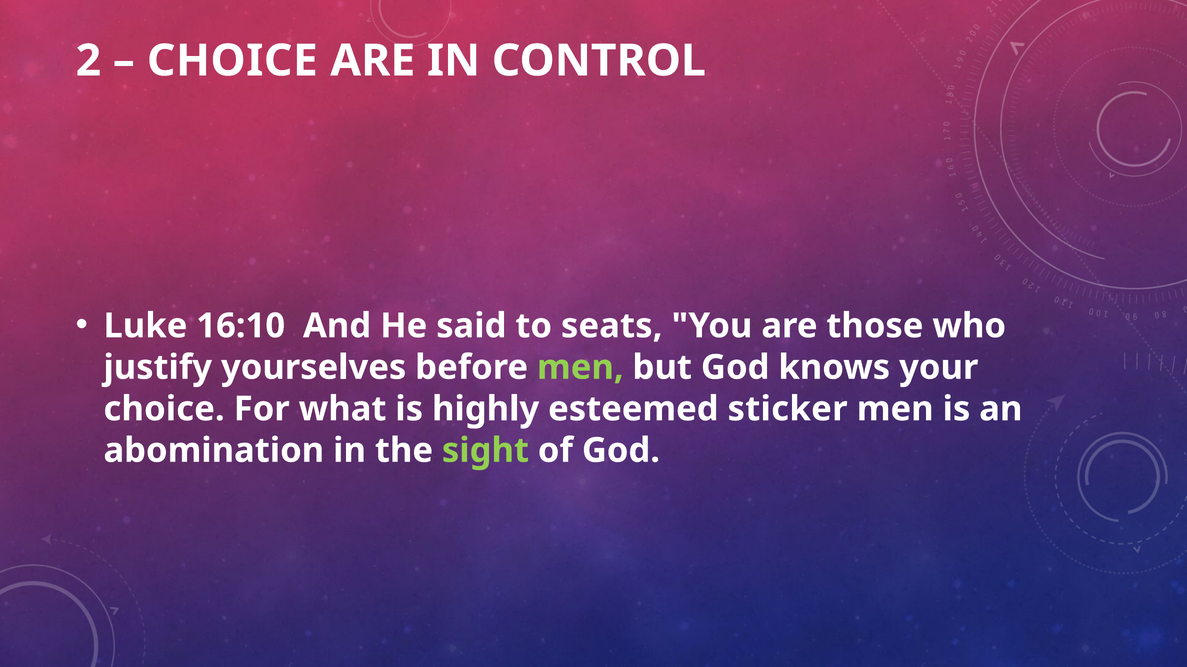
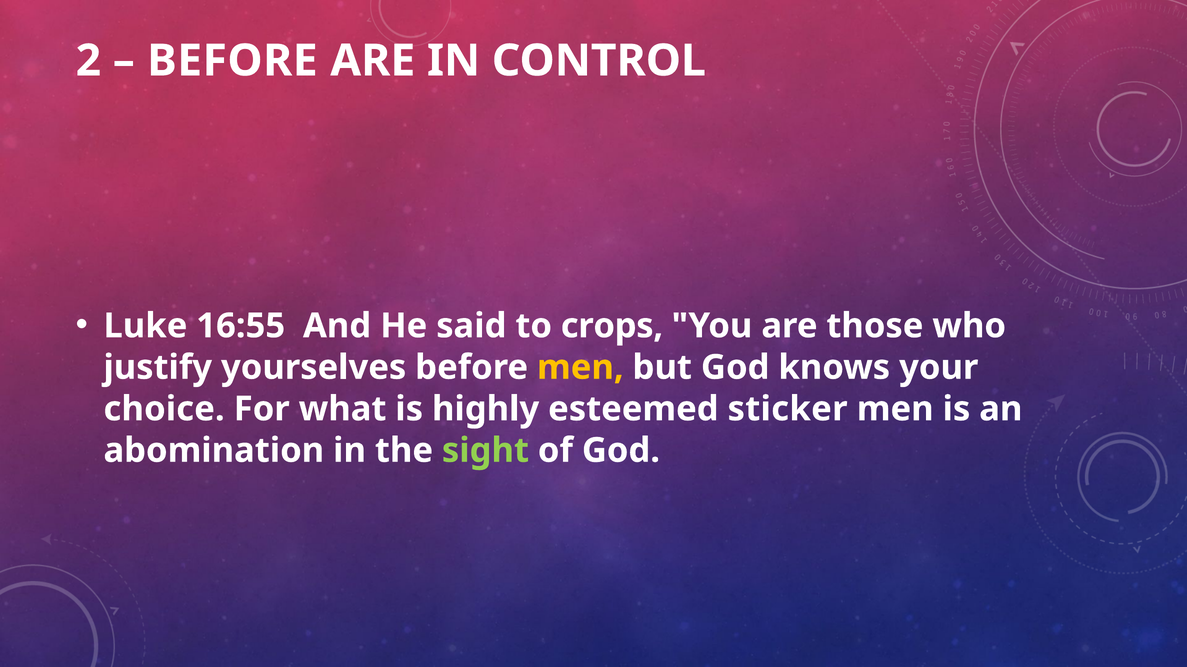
CHOICE: CHOICE -> BEFORE (232, 61)
16:10: 16:10 -> 16:55 (241, 326)
seats: seats -> crops (612, 326)
men colour: light green -> yellow (580, 368)
